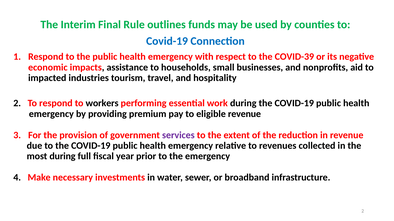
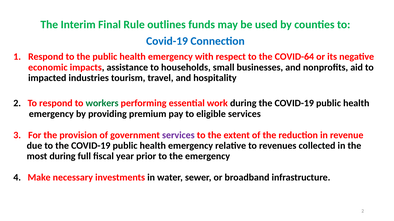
COVID-39: COVID-39 -> COVID-64 (294, 57)
workers colour: black -> green (102, 104)
eligible revenue: revenue -> services (244, 114)
